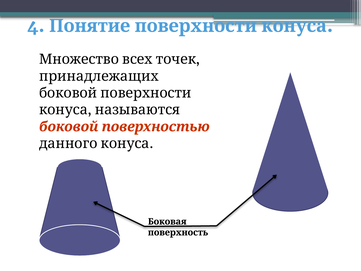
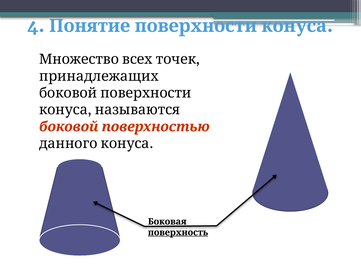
поверхность underline: none -> present (178, 232)
